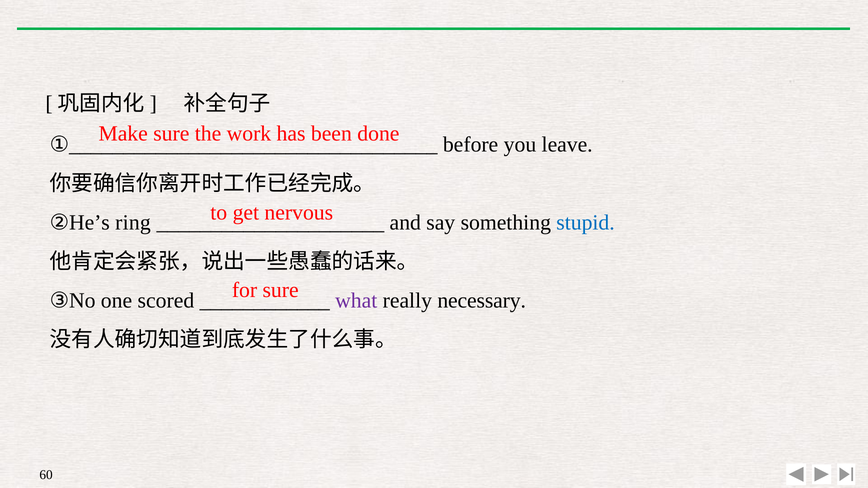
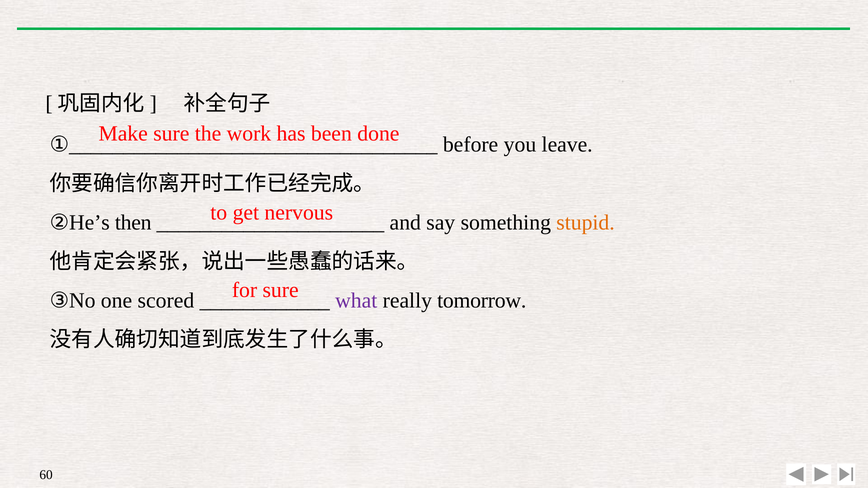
ring: ring -> then (133, 223)
stupid colour: blue -> orange (586, 223)
necessary: necessary -> tomorrow (482, 301)
